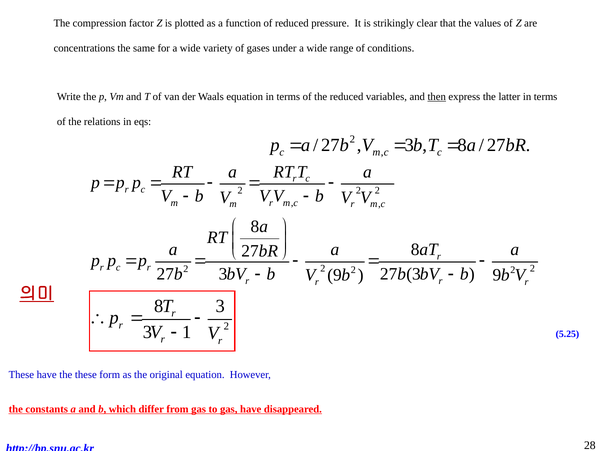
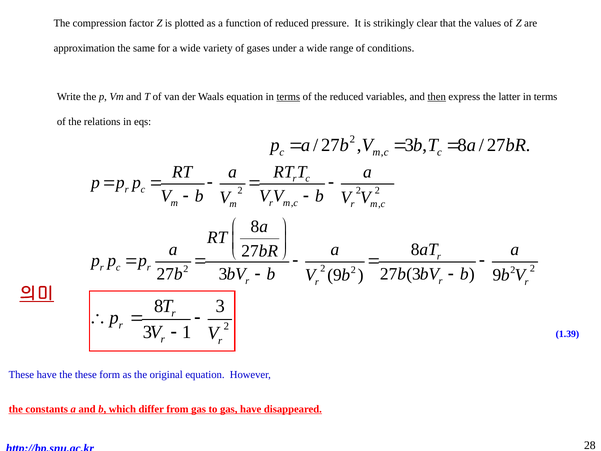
concentrations: concentrations -> approximation (84, 48)
terms underline: none -> present (288, 97)
5.25: 5.25 -> 1.39 (567, 334)
